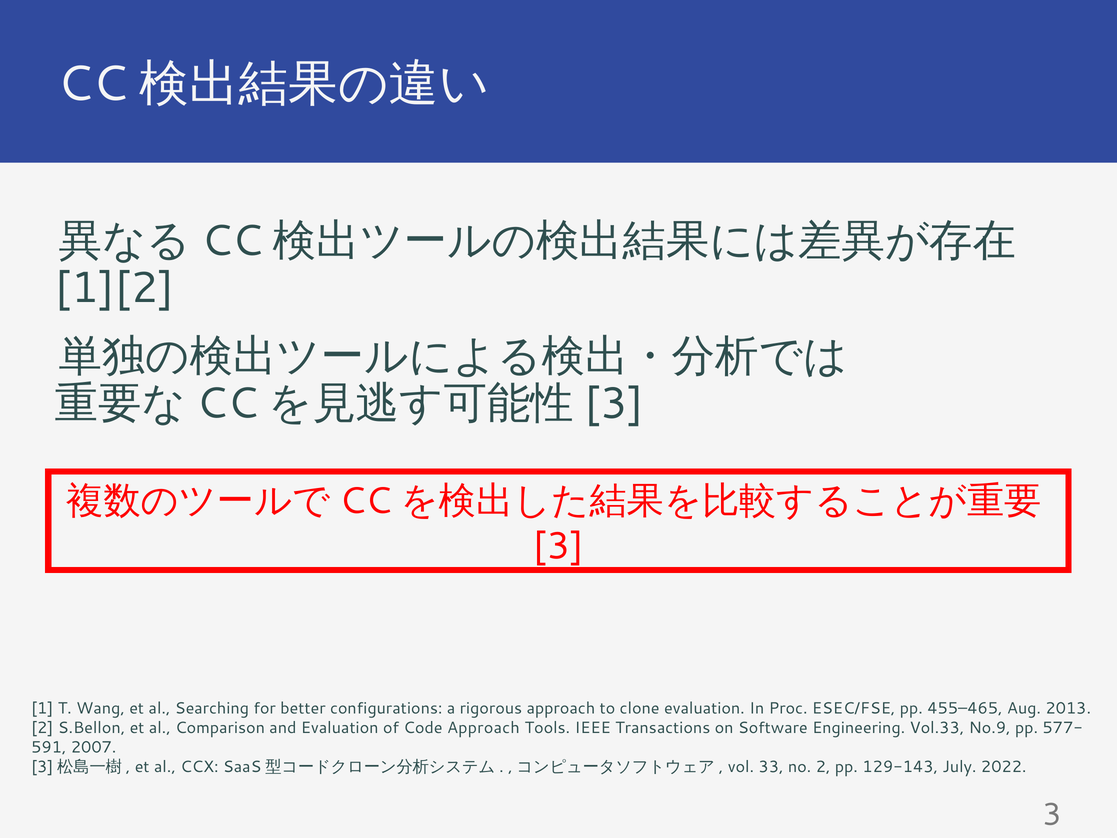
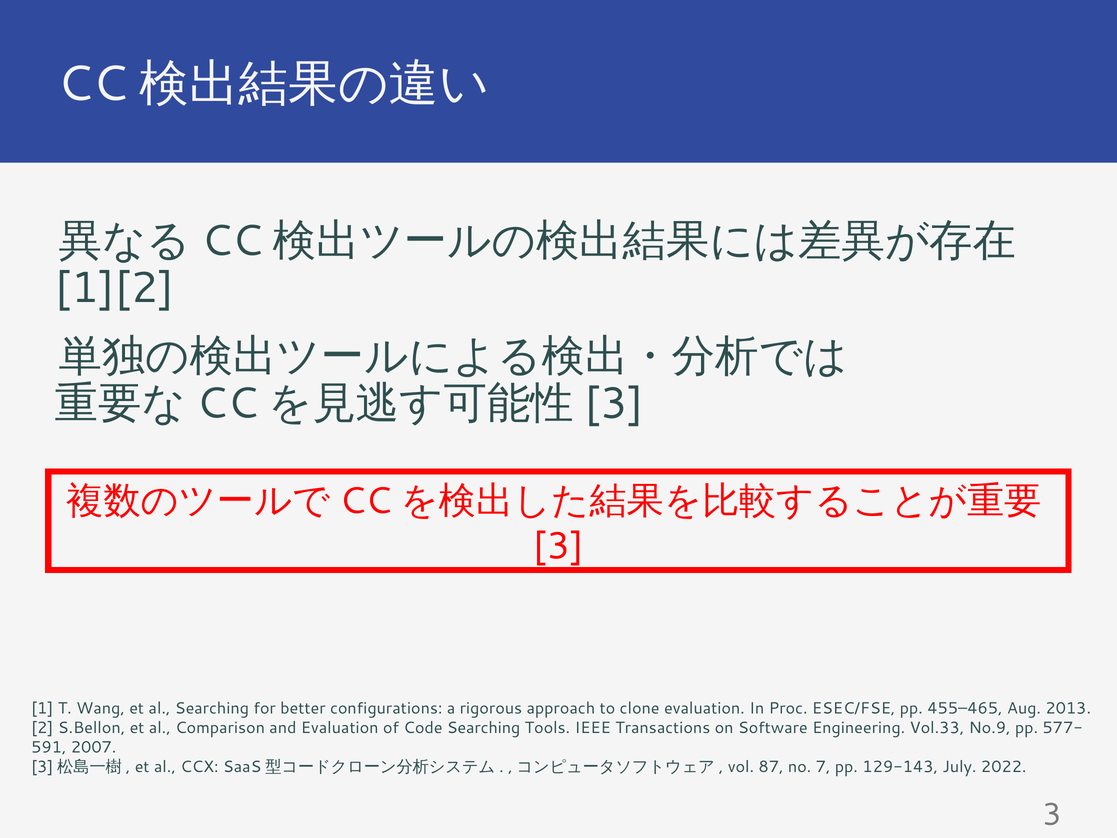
Code Approach: Approach -> Searching (484, 727)
33: 33 -> 87 (771, 767)
no 2: 2 -> 7 (823, 767)
